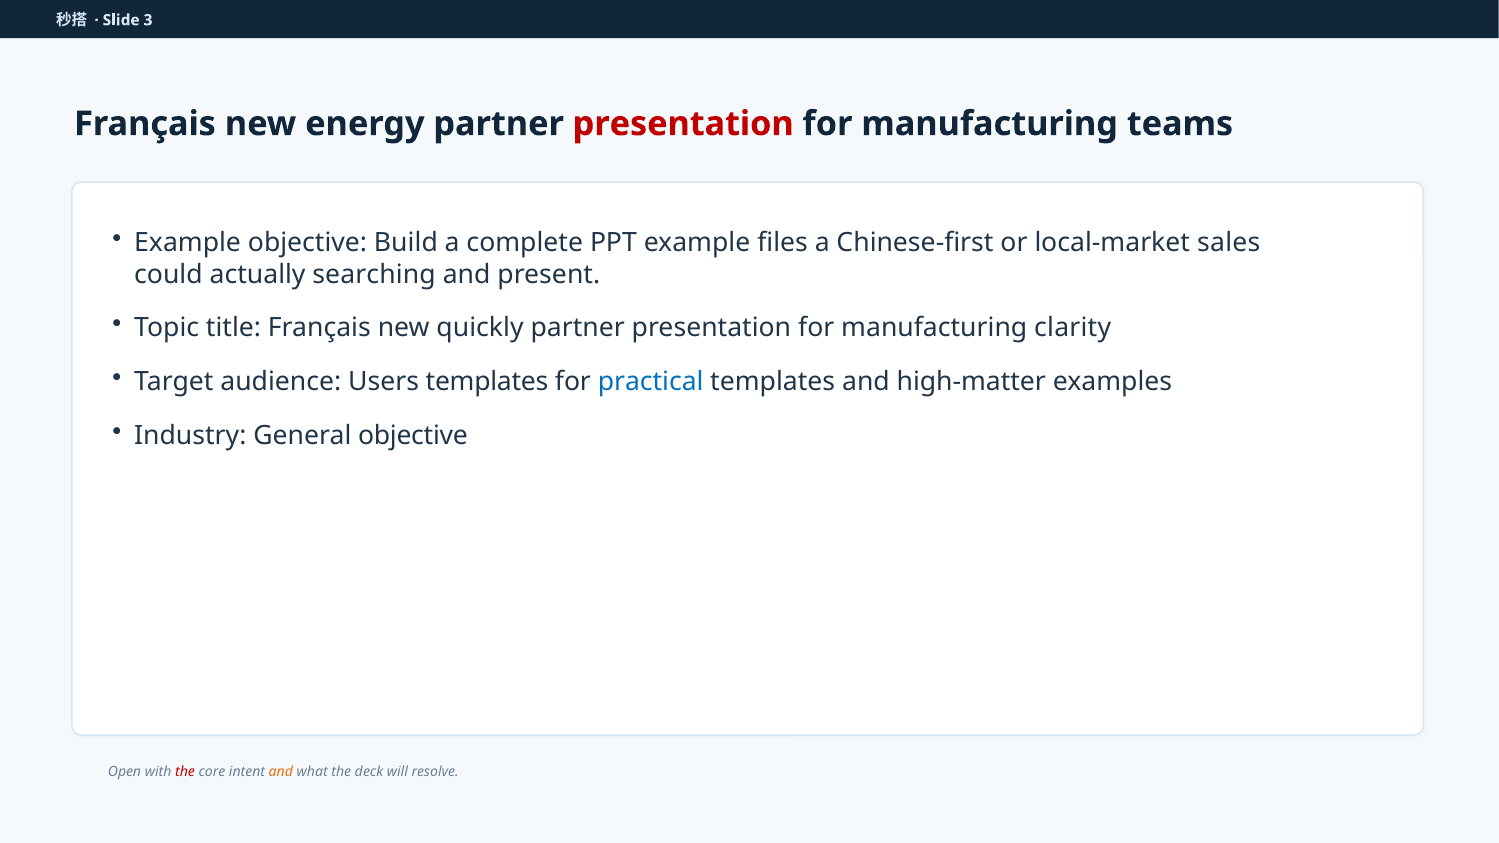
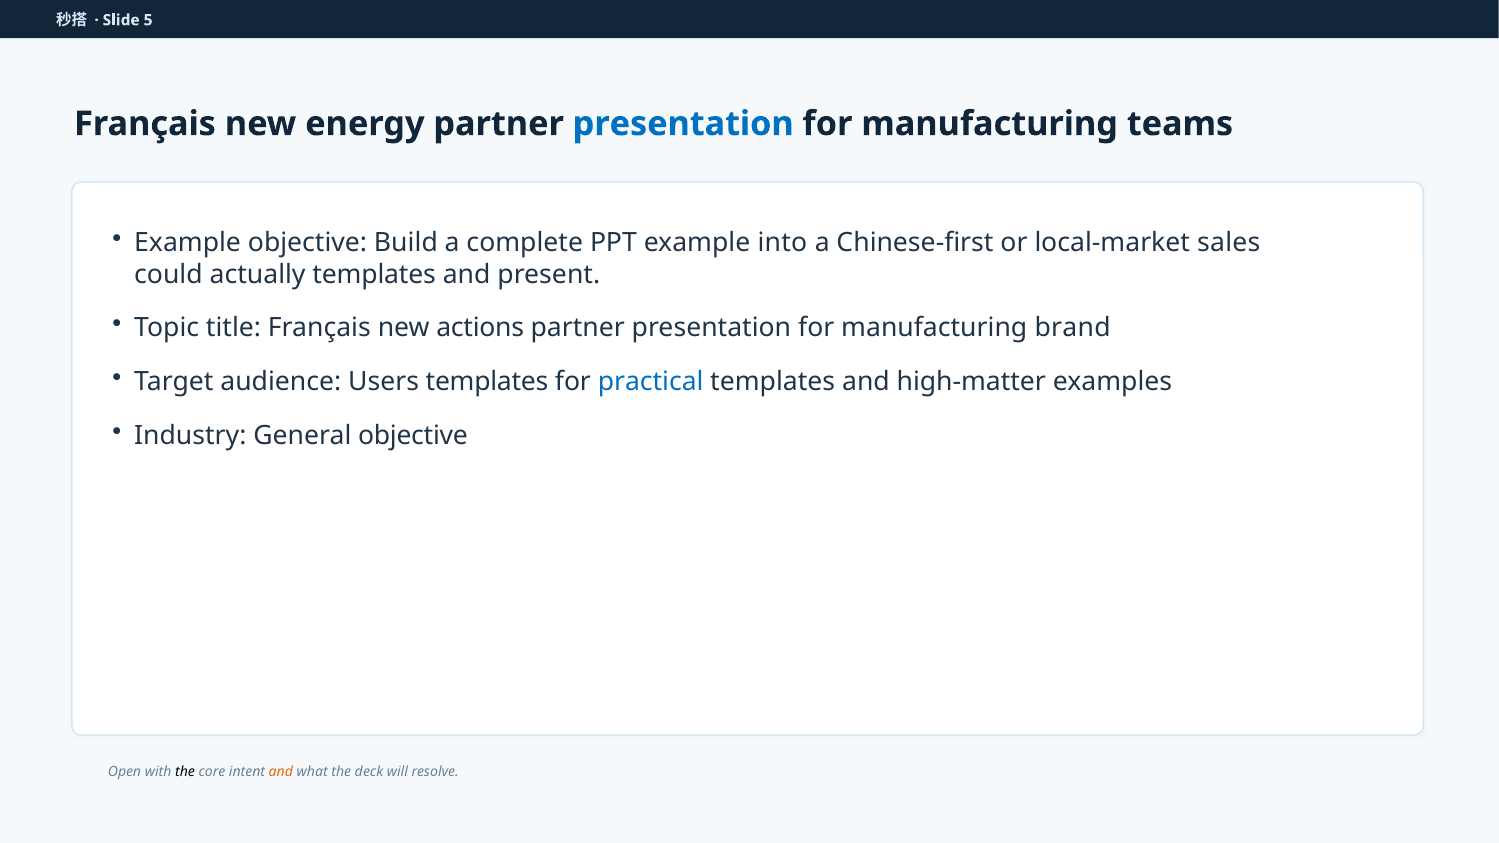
3: 3 -> 5 (148, 20)
presentation colour: red -> blue (683, 124)
files: files -> into (782, 243)
actually searching: searching -> templates (374, 274)
quickly: quickly -> actions (480, 328)
clarity: clarity -> brand (1073, 328)
the colour: red -> black (185, 772)
